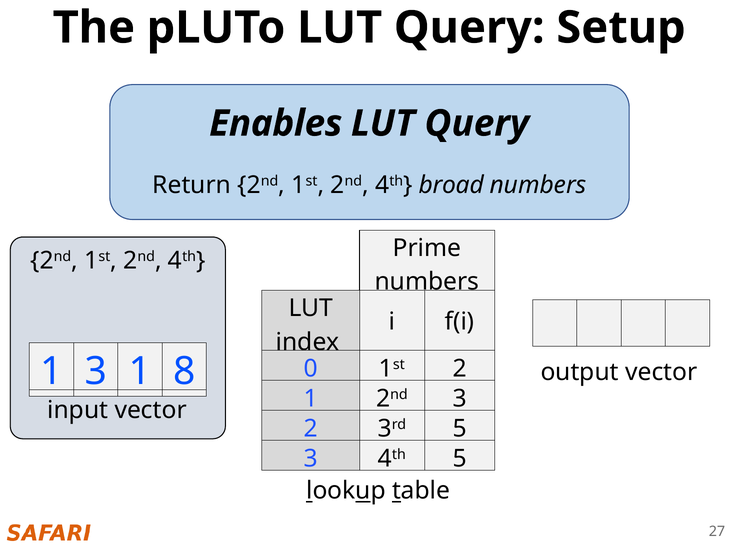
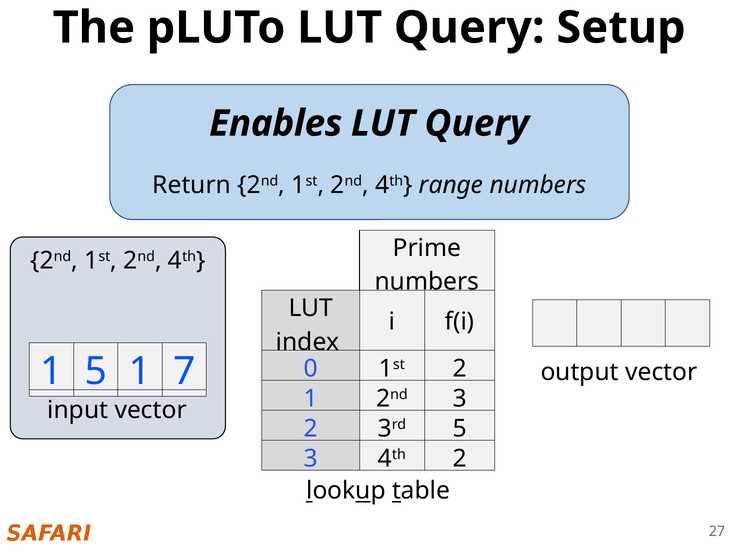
broad: broad -> range (451, 185)
1 3: 3 -> 5 (96, 372)
8: 8 -> 7 (184, 372)
4th 5: 5 -> 2 (460, 459)
